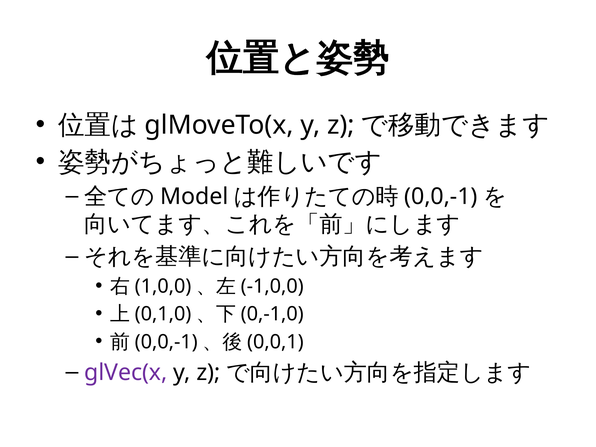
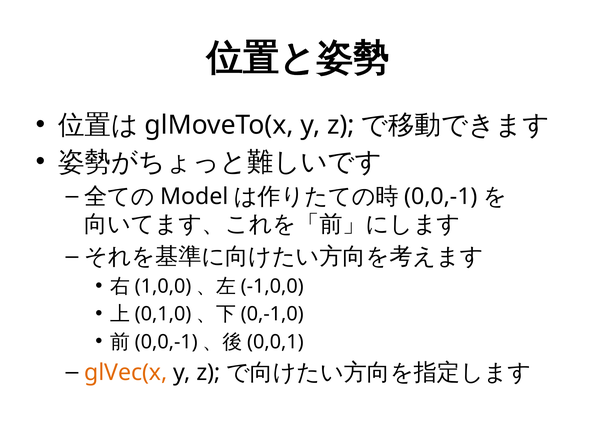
glVec(x colour: purple -> orange (126, 373)
